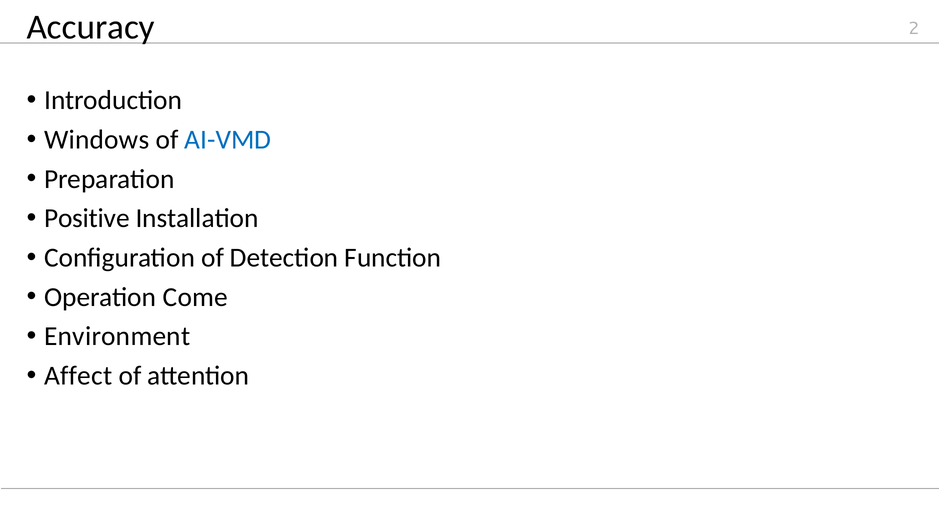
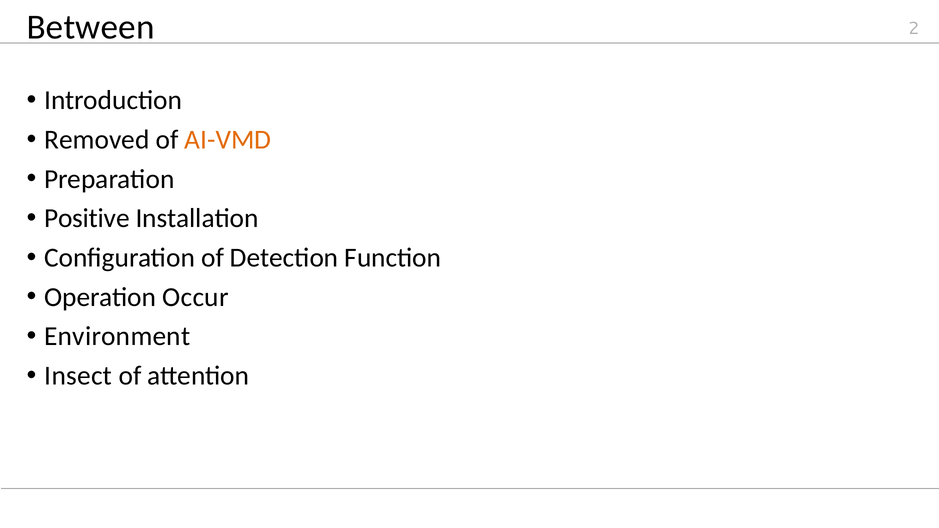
Accuracy: Accuracy -> Between (91, 27)
Windows: Windows -> Removed (97, 140)
AI-VMD colour: blue -> orange (228, 140)
Come: Come -> Occur (195, 297)
Affect: Affect -> Insect (78, 376)
